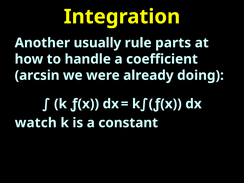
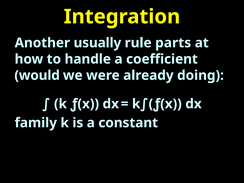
arcsin: arcsin -> would (37, 75)
watch: watch -> family (36, 123)
